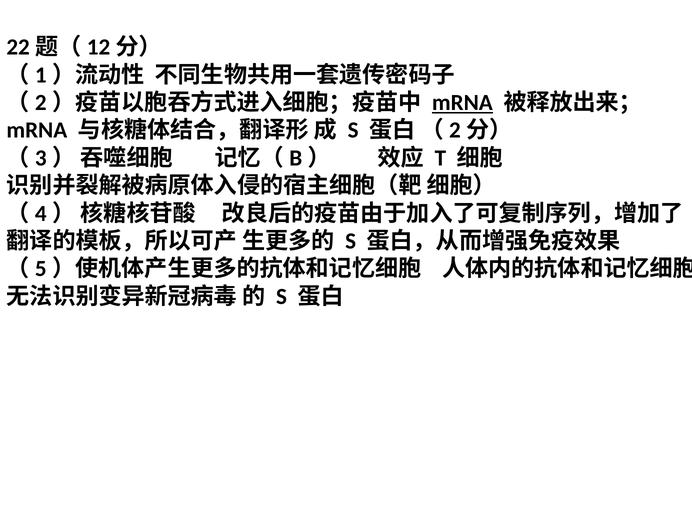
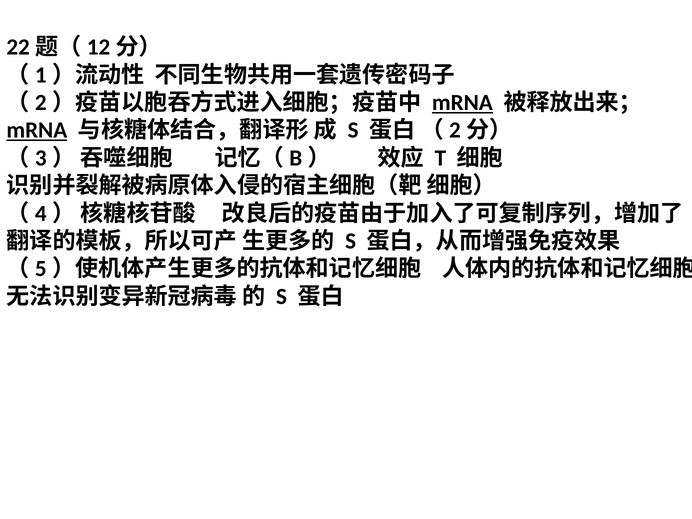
mRNA underline: none -> present (37, 130)
